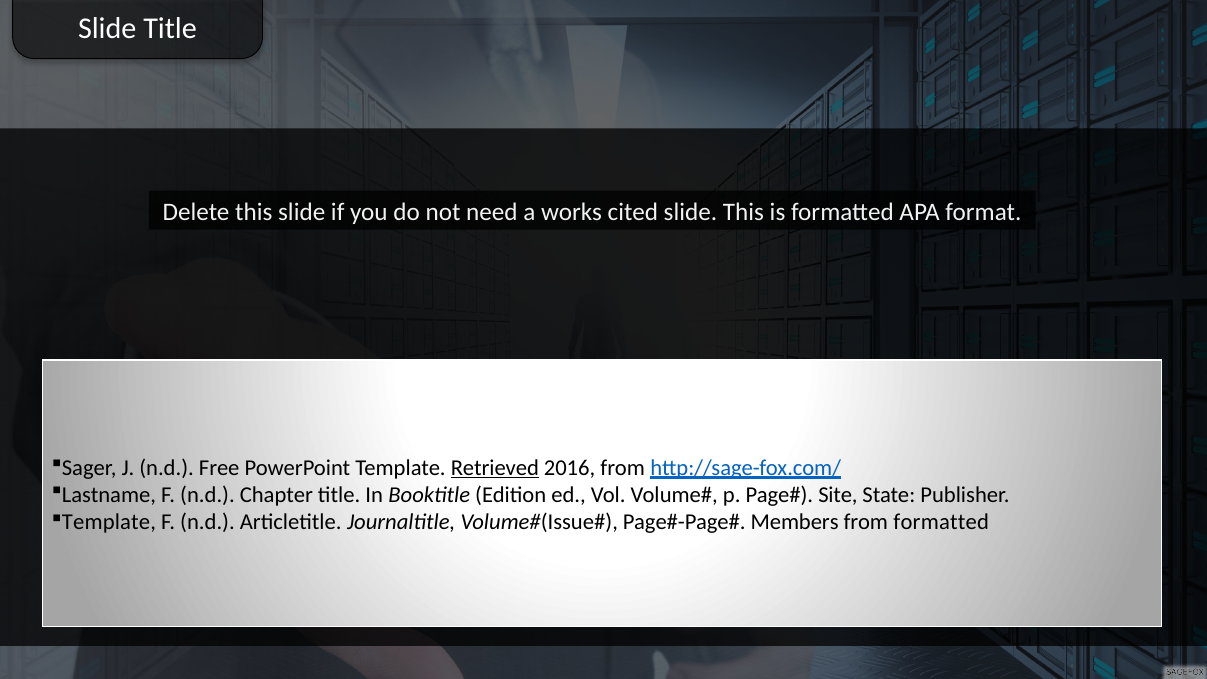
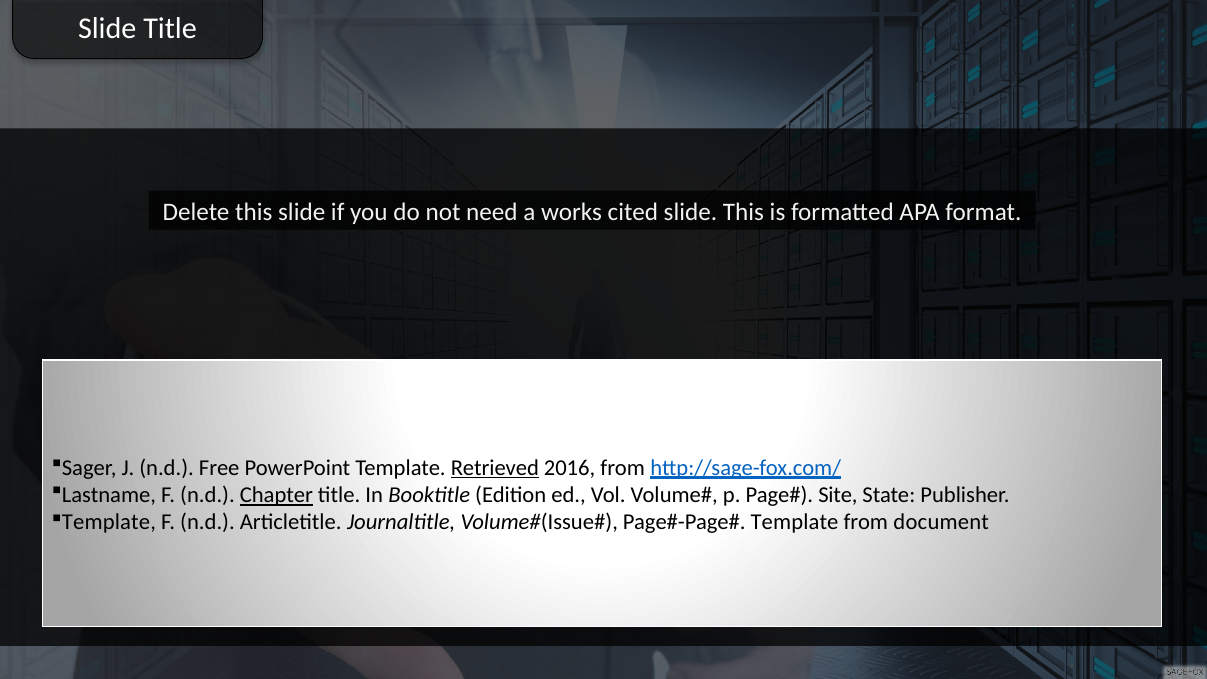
Chapter underline: none -> present (276, 495)
Members: Members -> Template (795, 522)
from formatted: formatted -> document (941, 522)
